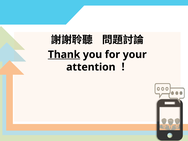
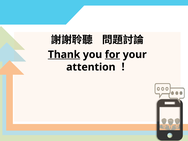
for underline: none -> present (112, 55)
